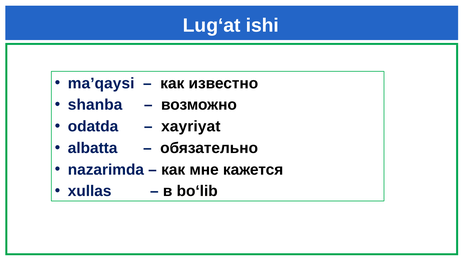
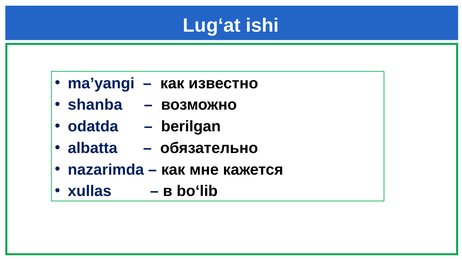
ma’qaysi: ma’qaysi -> ma’yangi (101, 83)
xayriyat: xayriyat -> berilgan (191, 126)
